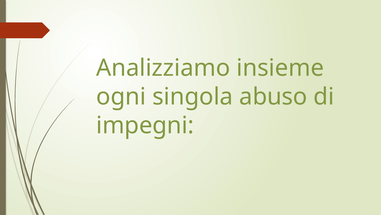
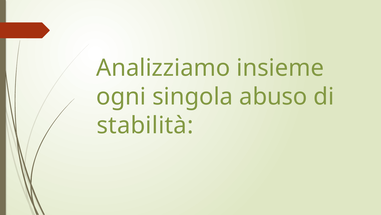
impegni: impegni -> stabilità (145, 125)
